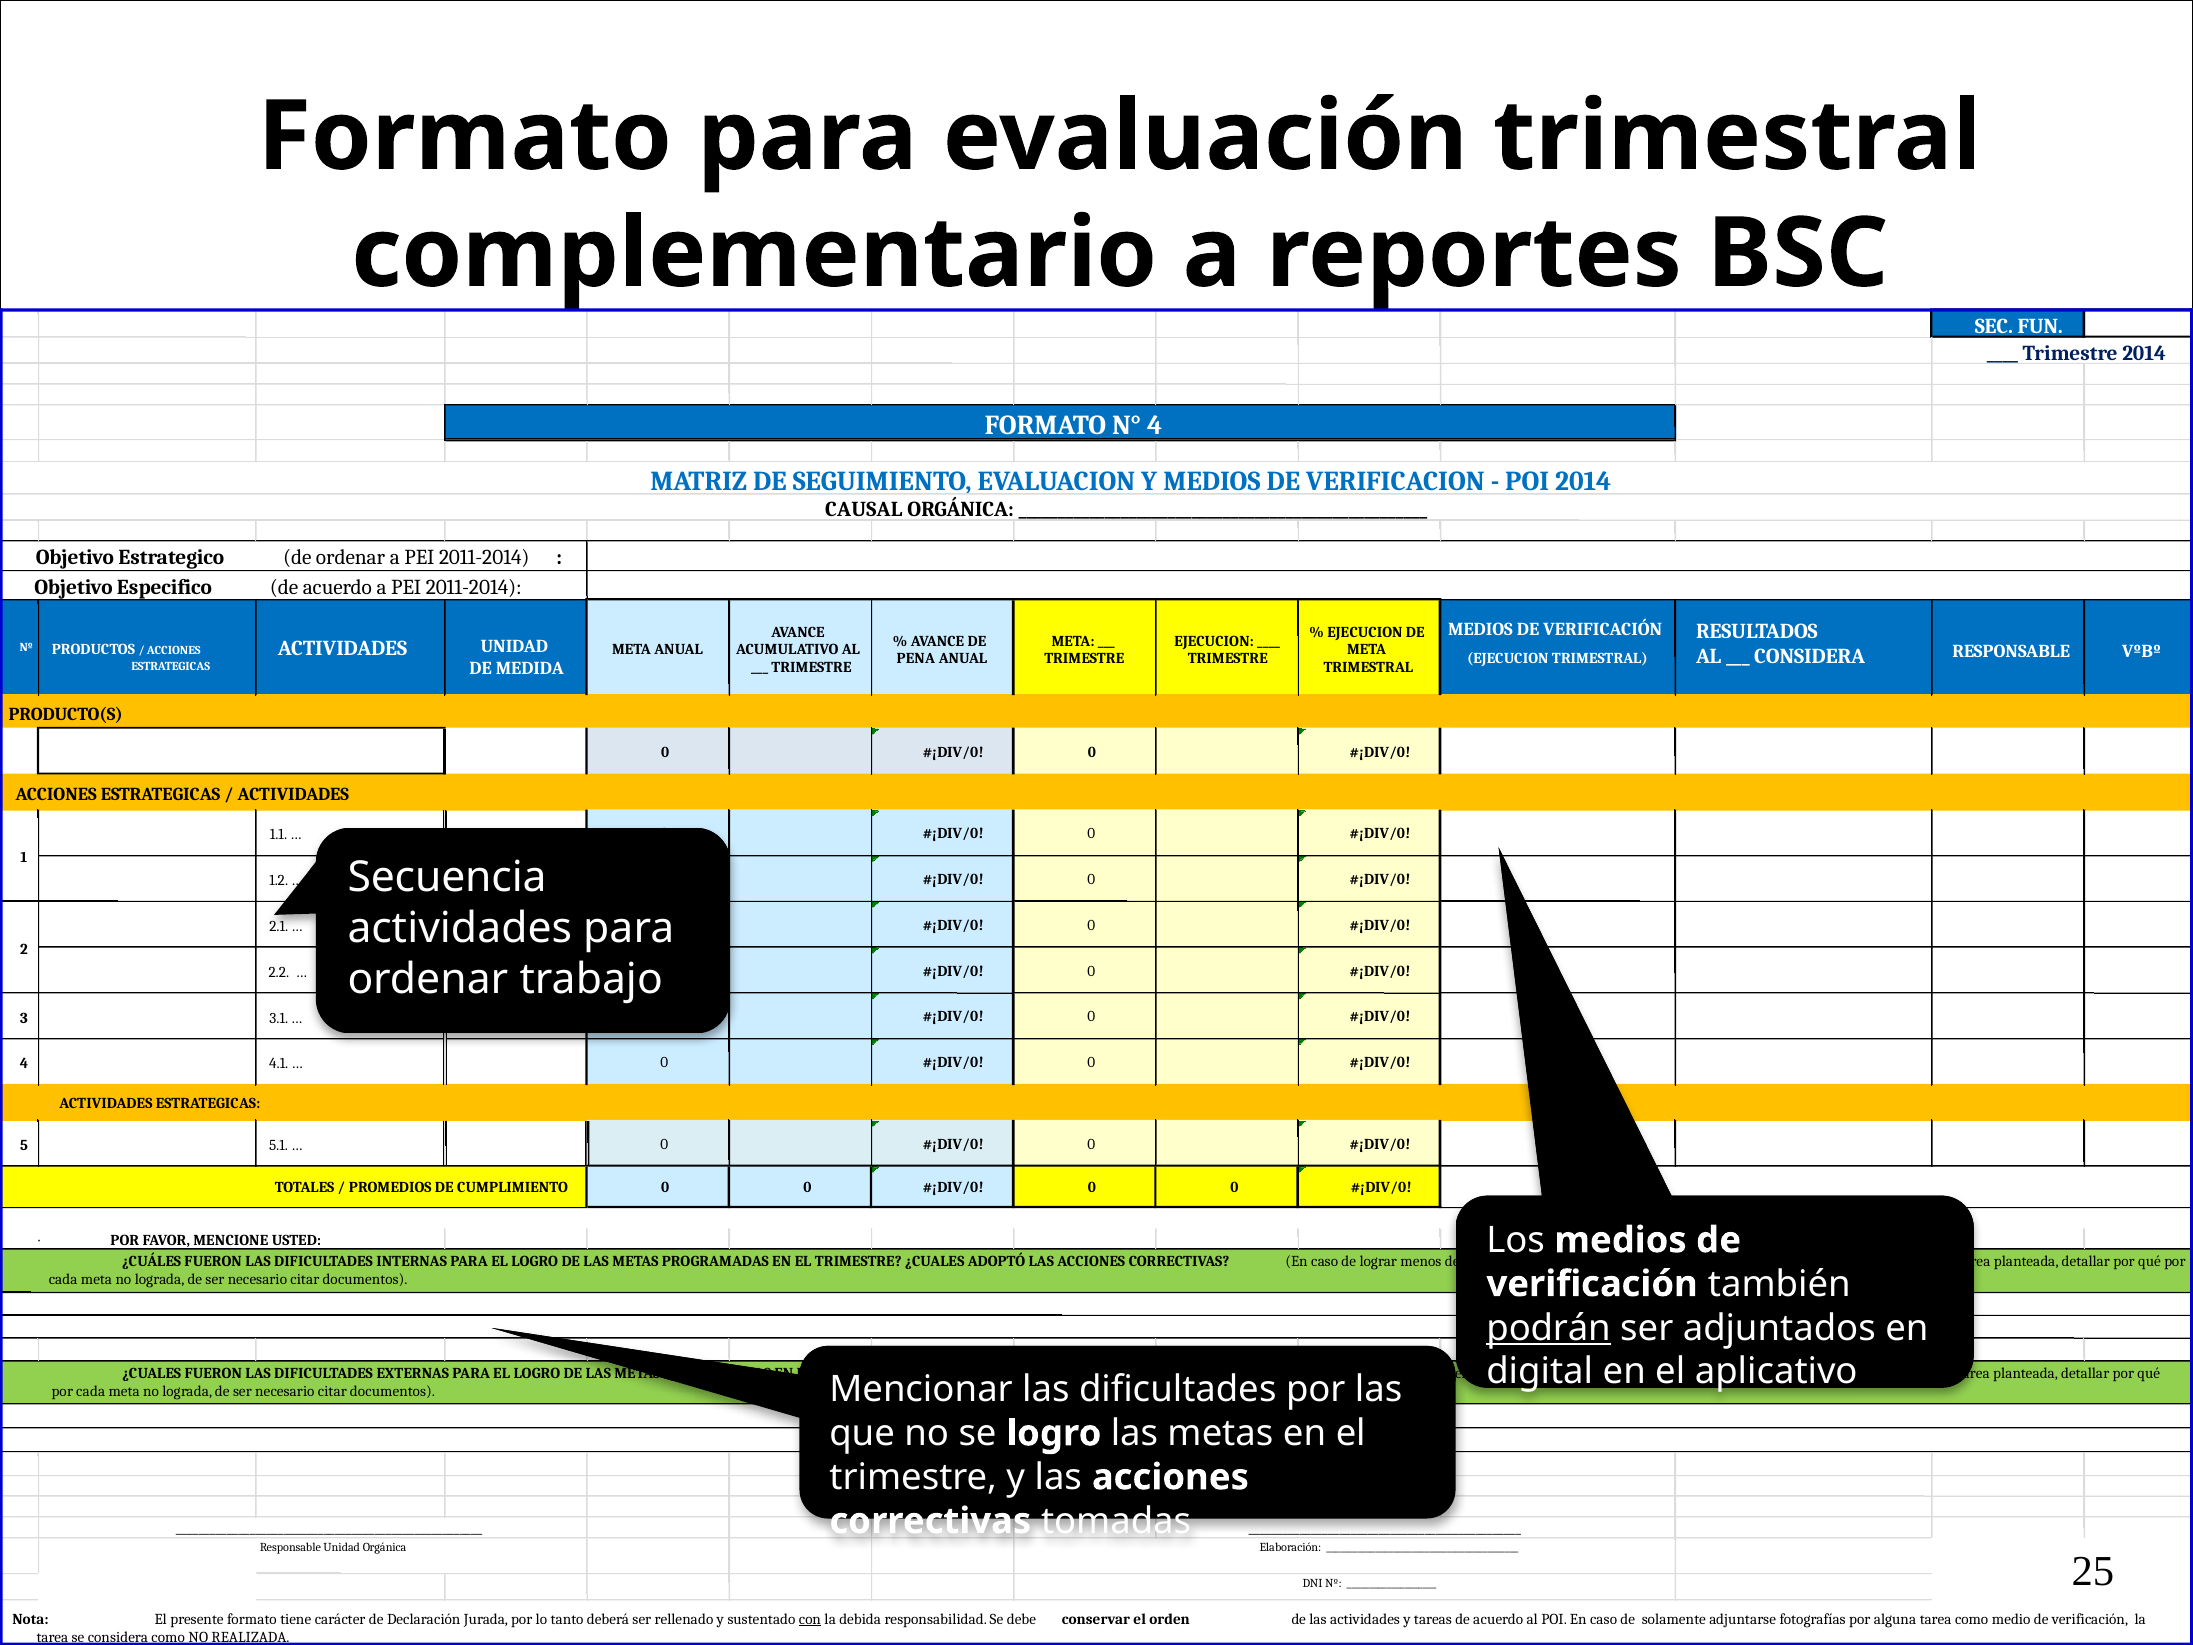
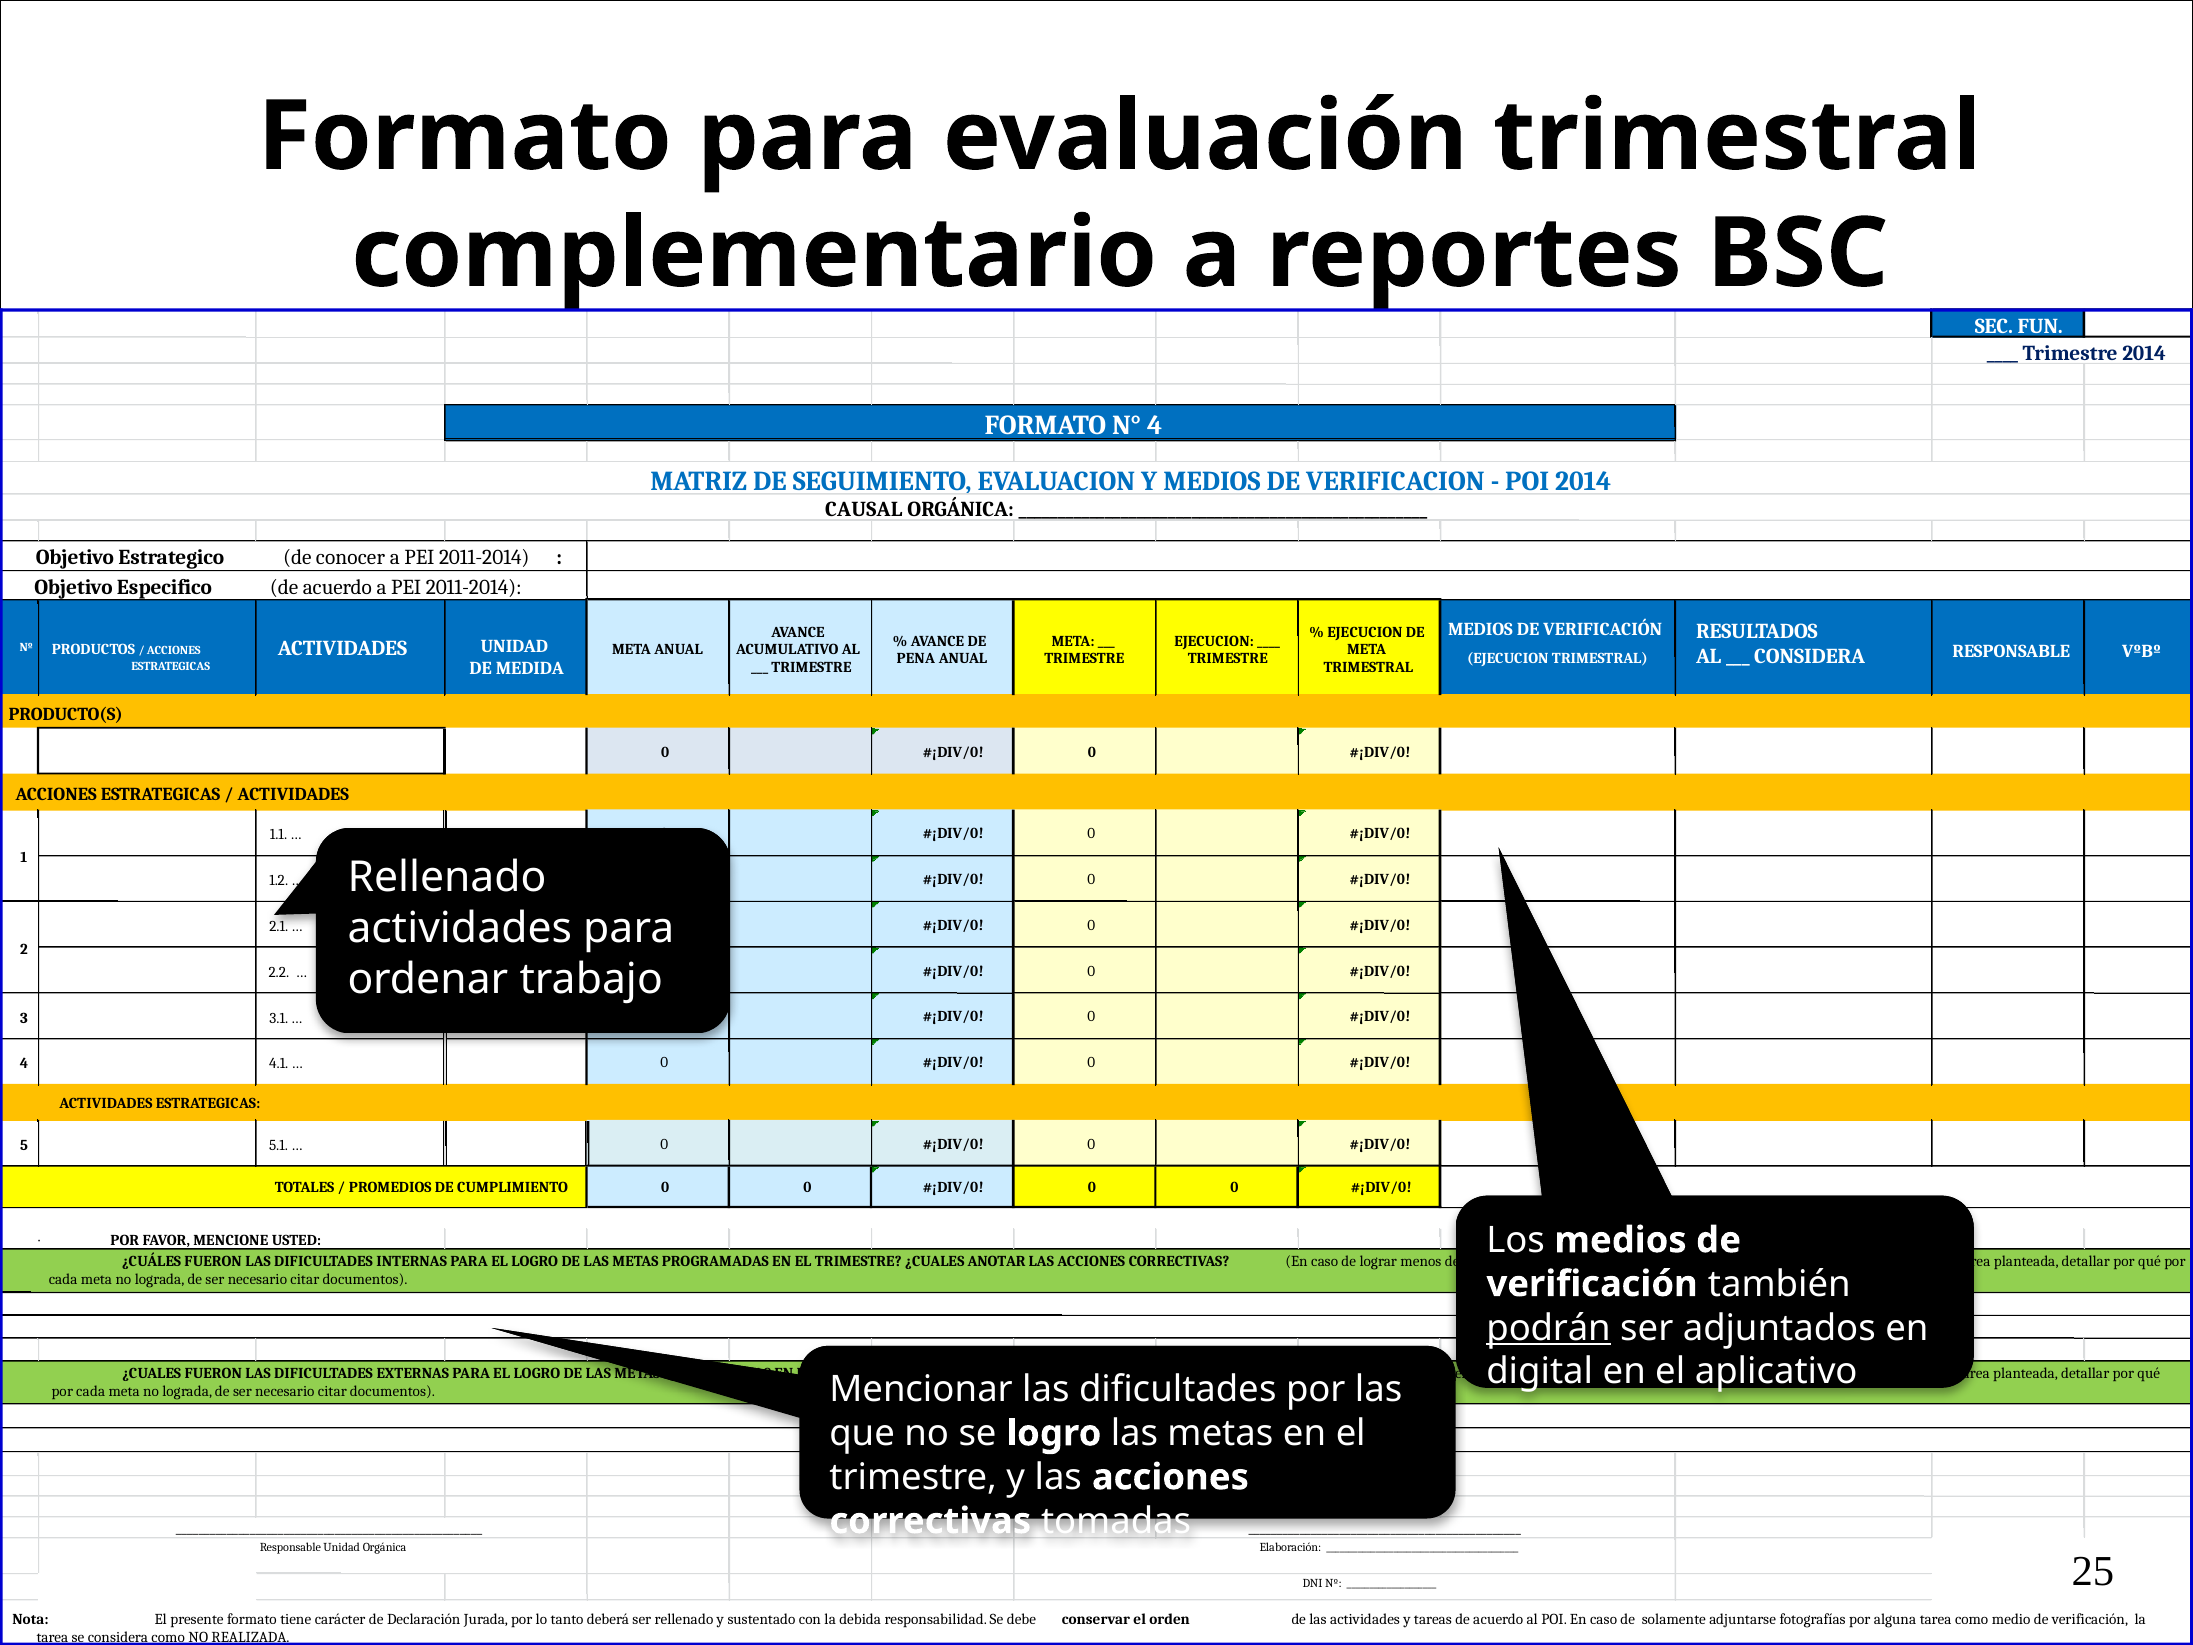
de ordenar: ordenar -> conocer (350, 558)
Secuencia: Secuencia -> Rellenado (447, 877)
ADOPTÓ: ADOPTÓ -> ANOTAR (997, 1261)
con underline: present -> none (810, 1619)
